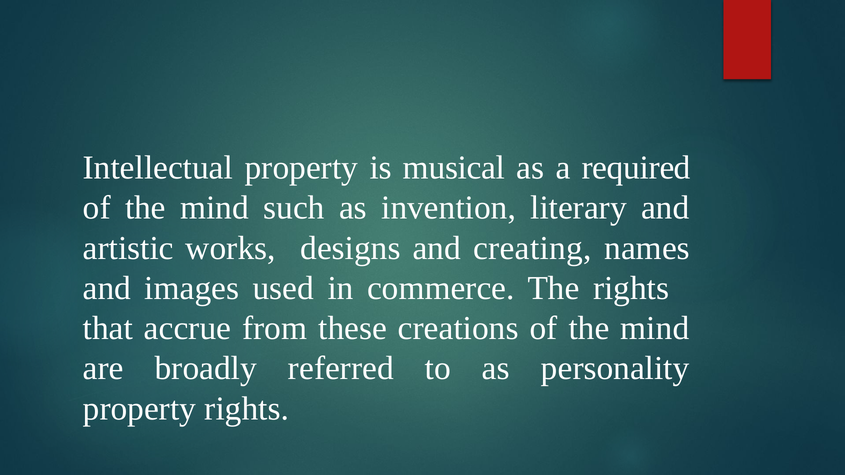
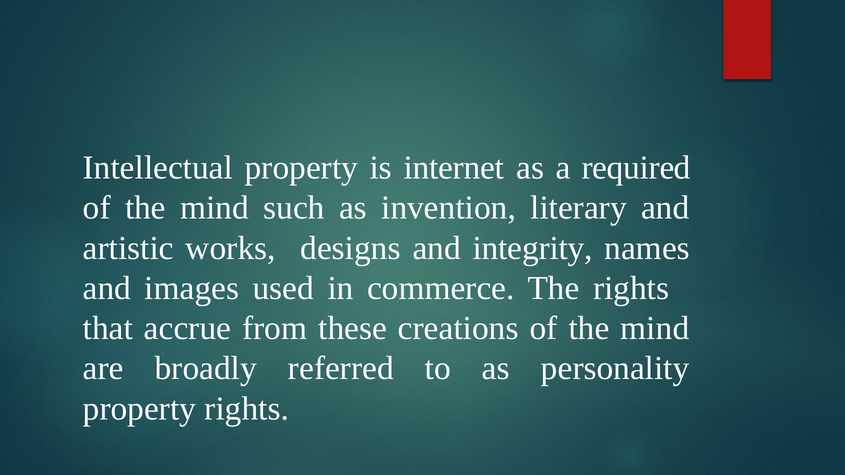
musical: musical -> internet (454, 168)
creating: creating -> integrity (533, 248)
